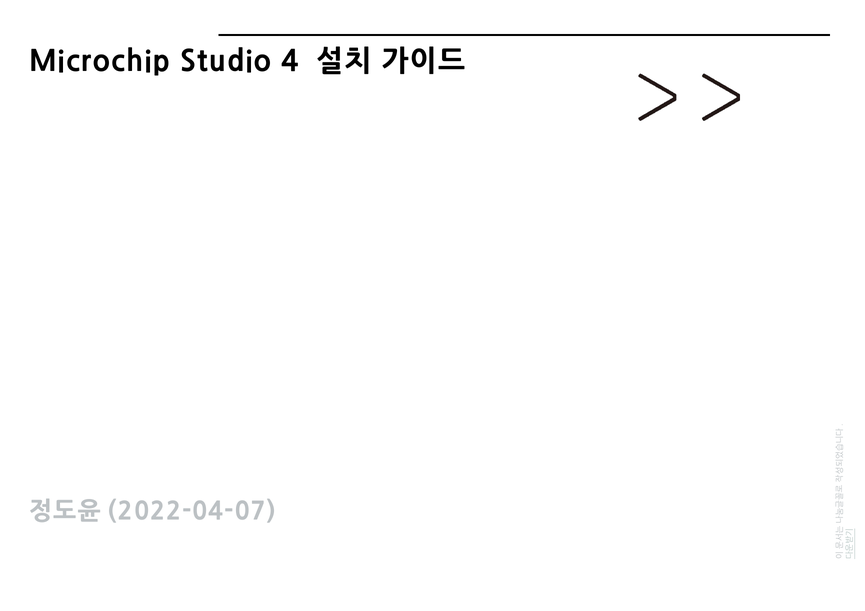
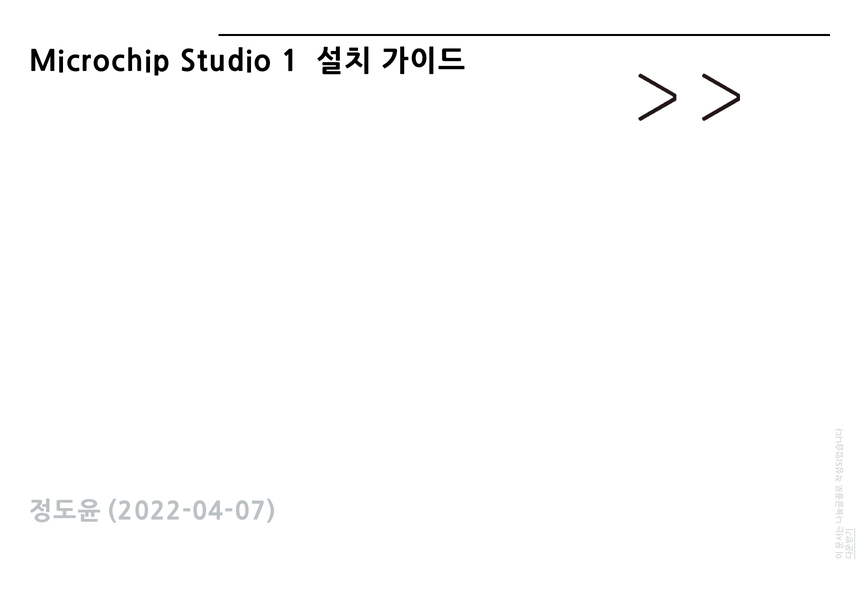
4: 4 -> 1 (290, 62)
